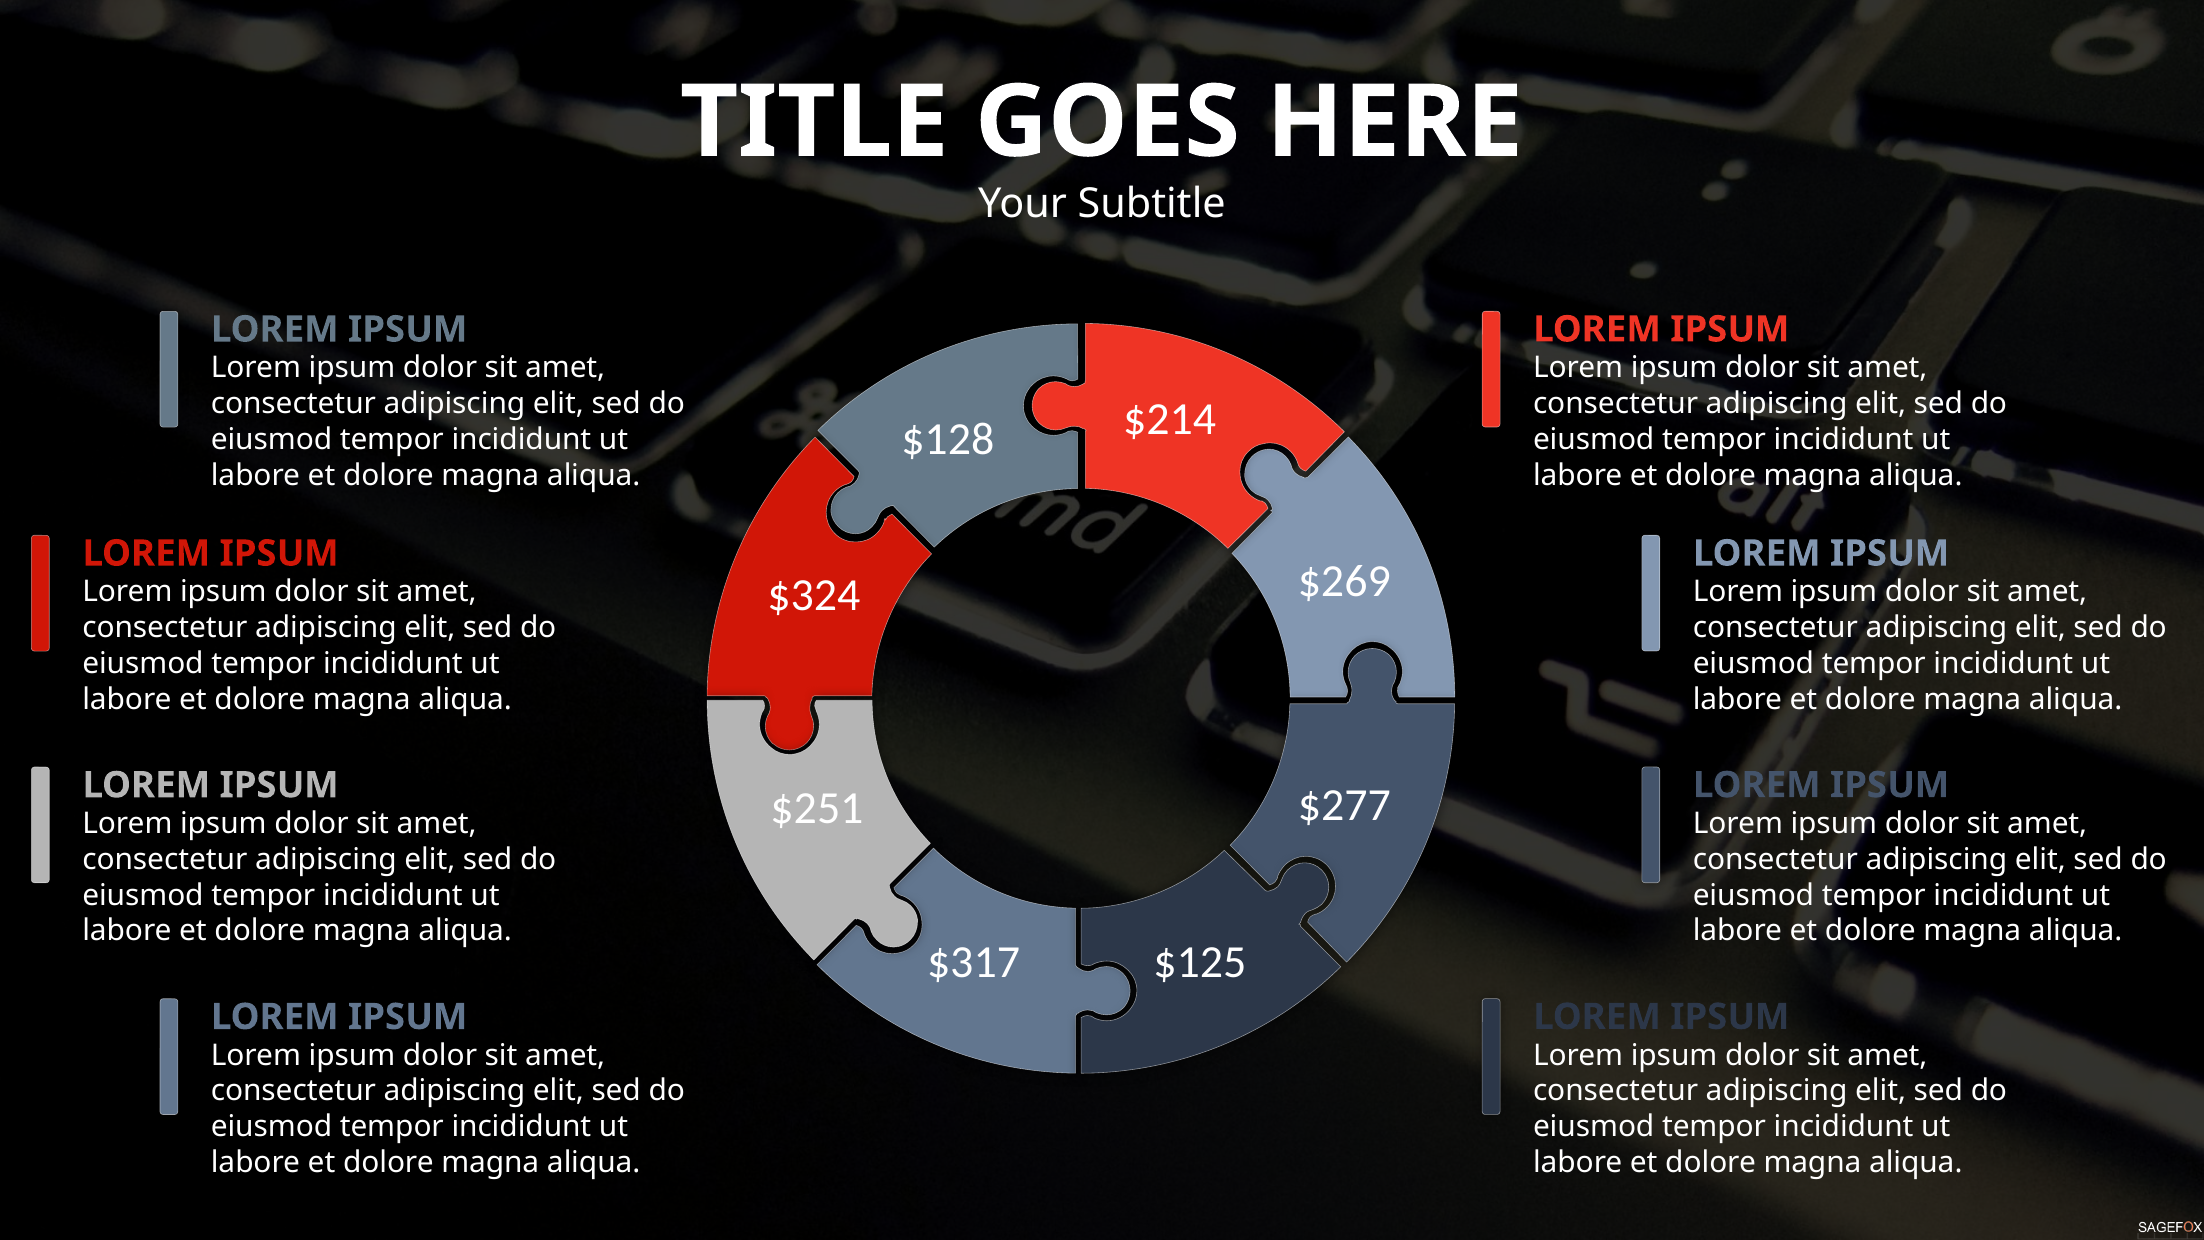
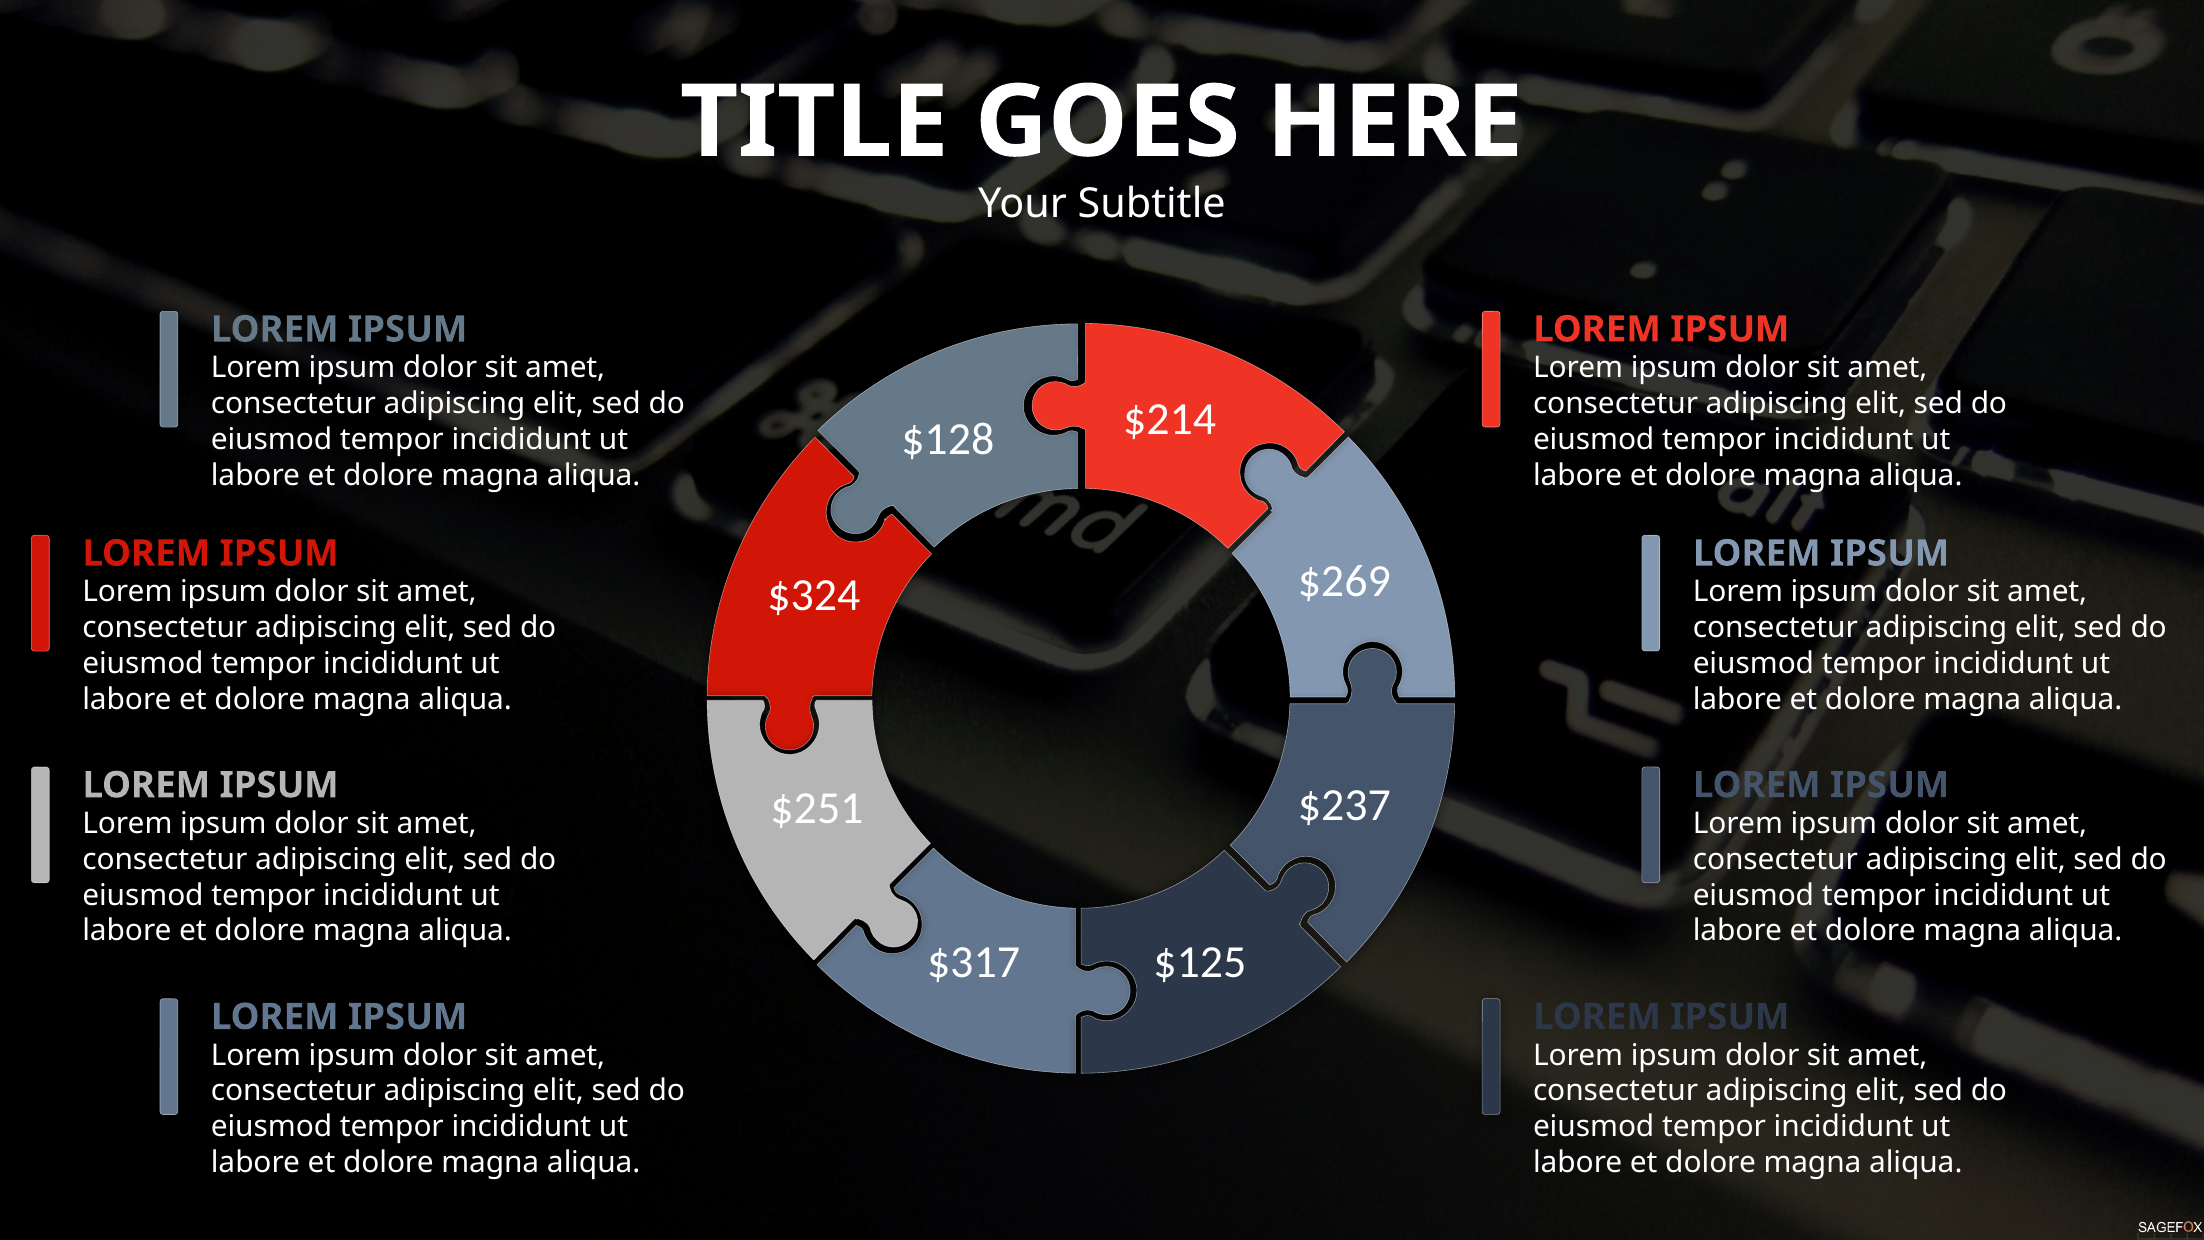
$277: $277 -> $237 (1344, 805)
